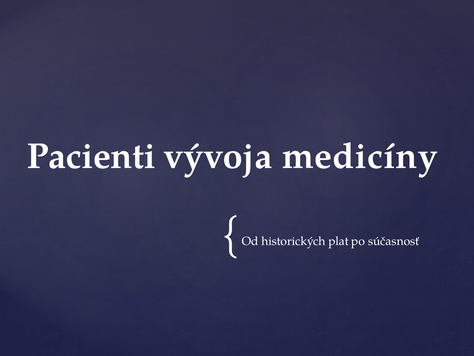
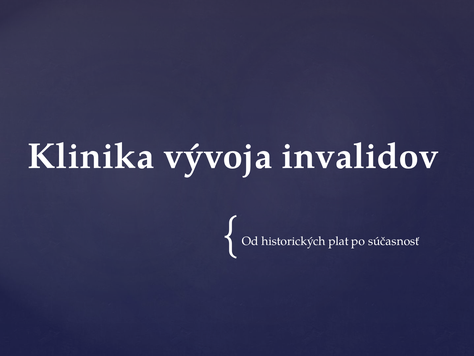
Pacienti: Pacienti -> Klinika (91, 156)
medicíny: medicíny -> invalidov (360, 156)
